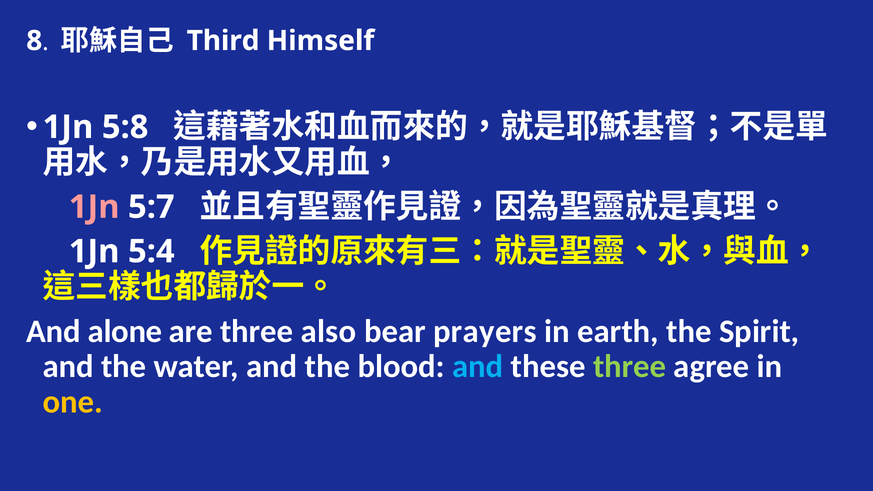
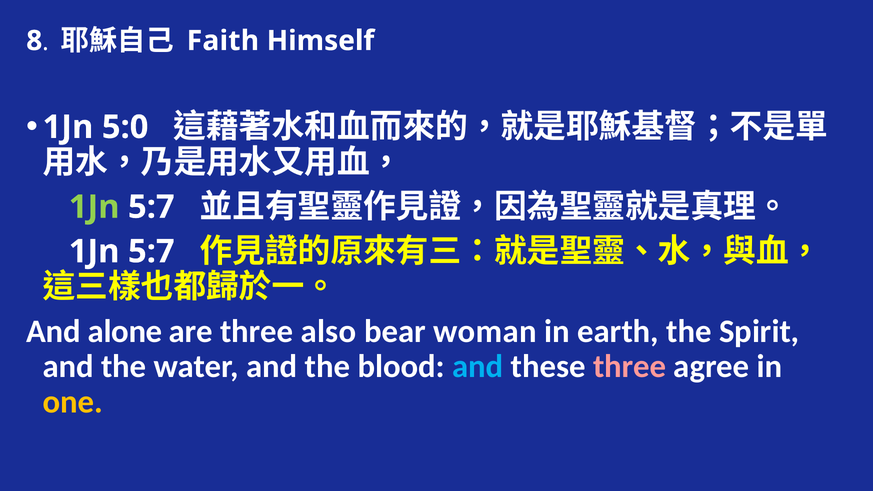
Third: Third -> Faith (223, 41)
5:8: 5:8 -> 5:0 (125, 127)
1Jn colour: pink -> light green (94, 207)
5:4: 5:4 -> 5:7 (151, 252)
prayers: prayers -> woman (485, 331)
three colour: light green -> pink (630, 367)
